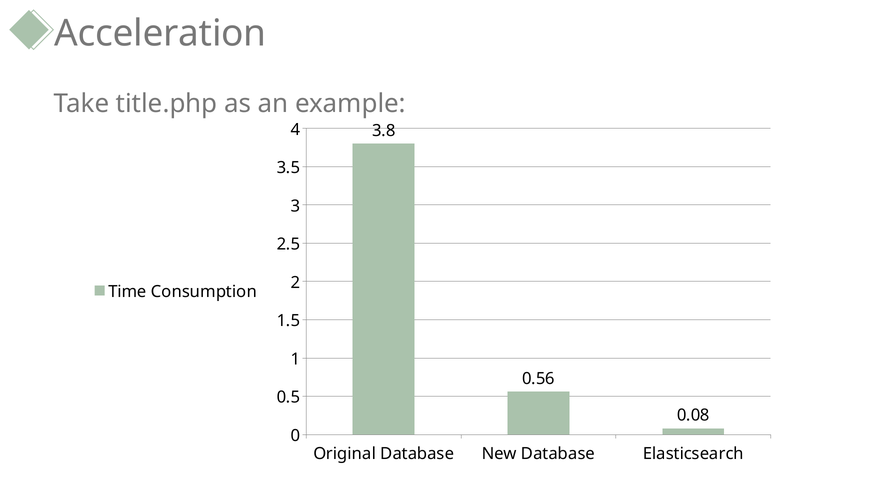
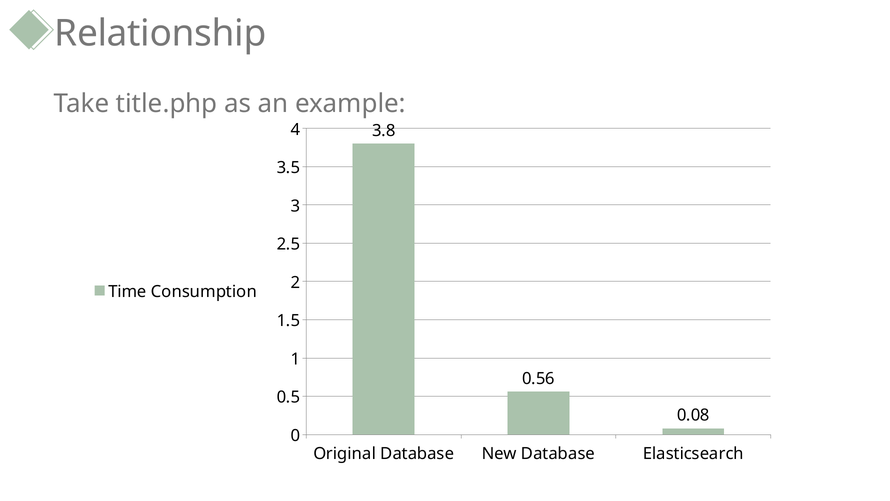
Acceleration: Acceleration -> Relationship (160, 33)
